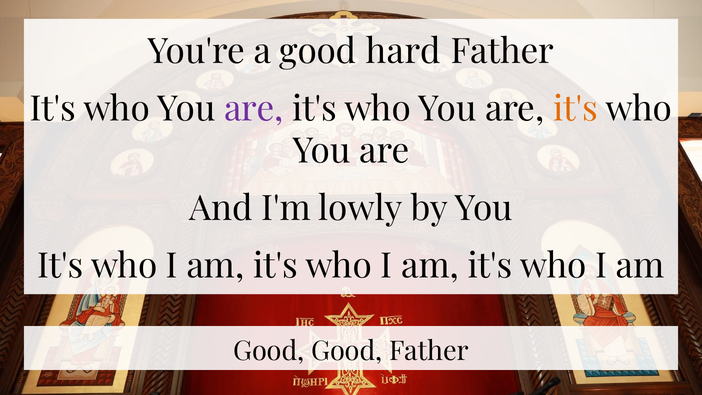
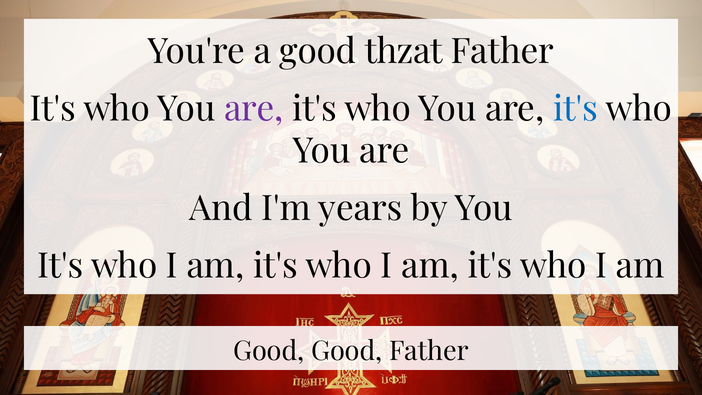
hard: hard -> thzat (404, 52)
it's colour: orange -> blue (576, 109)
lowly: lowly -> years (360, 209)
